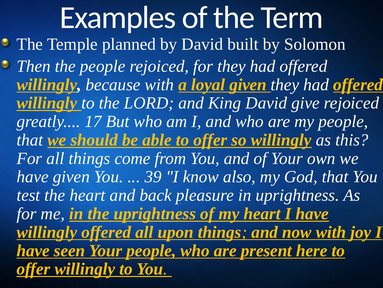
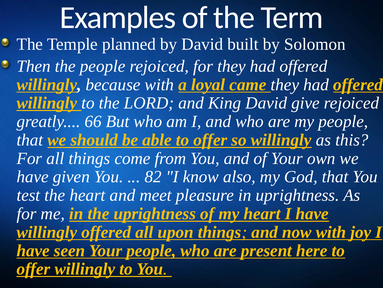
loyal given: given -> came (248, 84)
17: 17 -> 66 (93, 121)
39: 39 -> 82 (153, 176)
back: back -> meet (156, 195)
